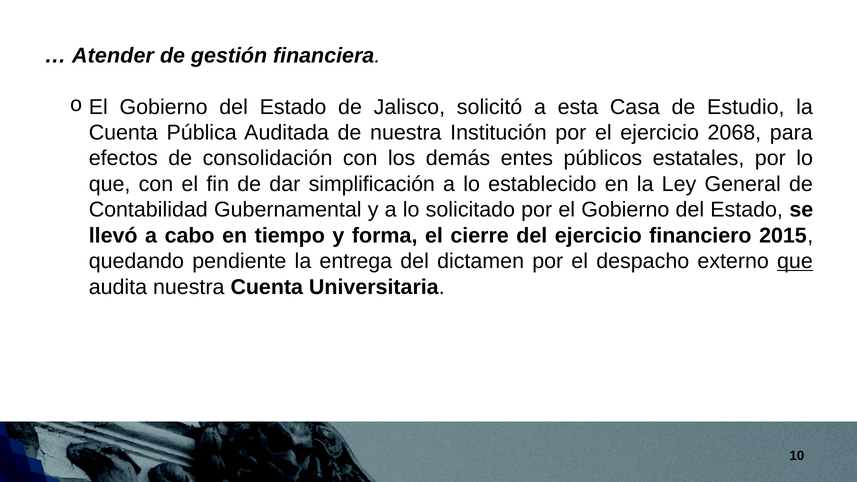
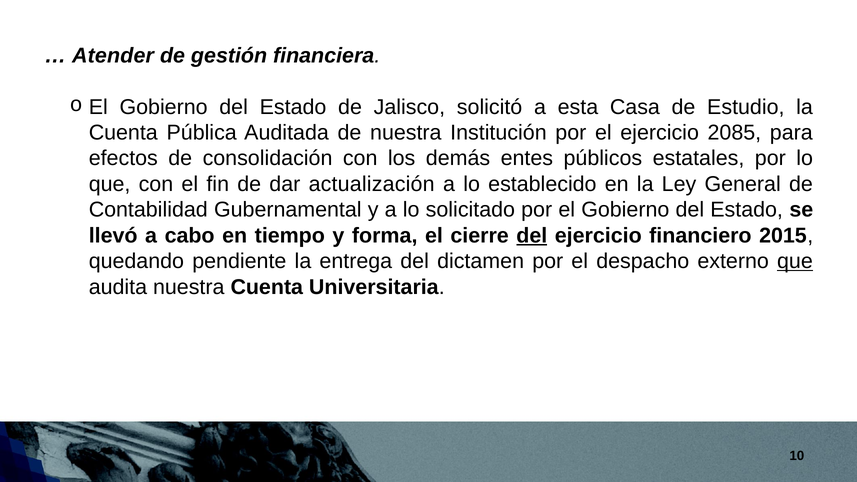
2068: 2068 -> 2085 (734, 133)
simplificación: simplificación -> actualización (372, 184)
del underline: none -> present (532, 236)
